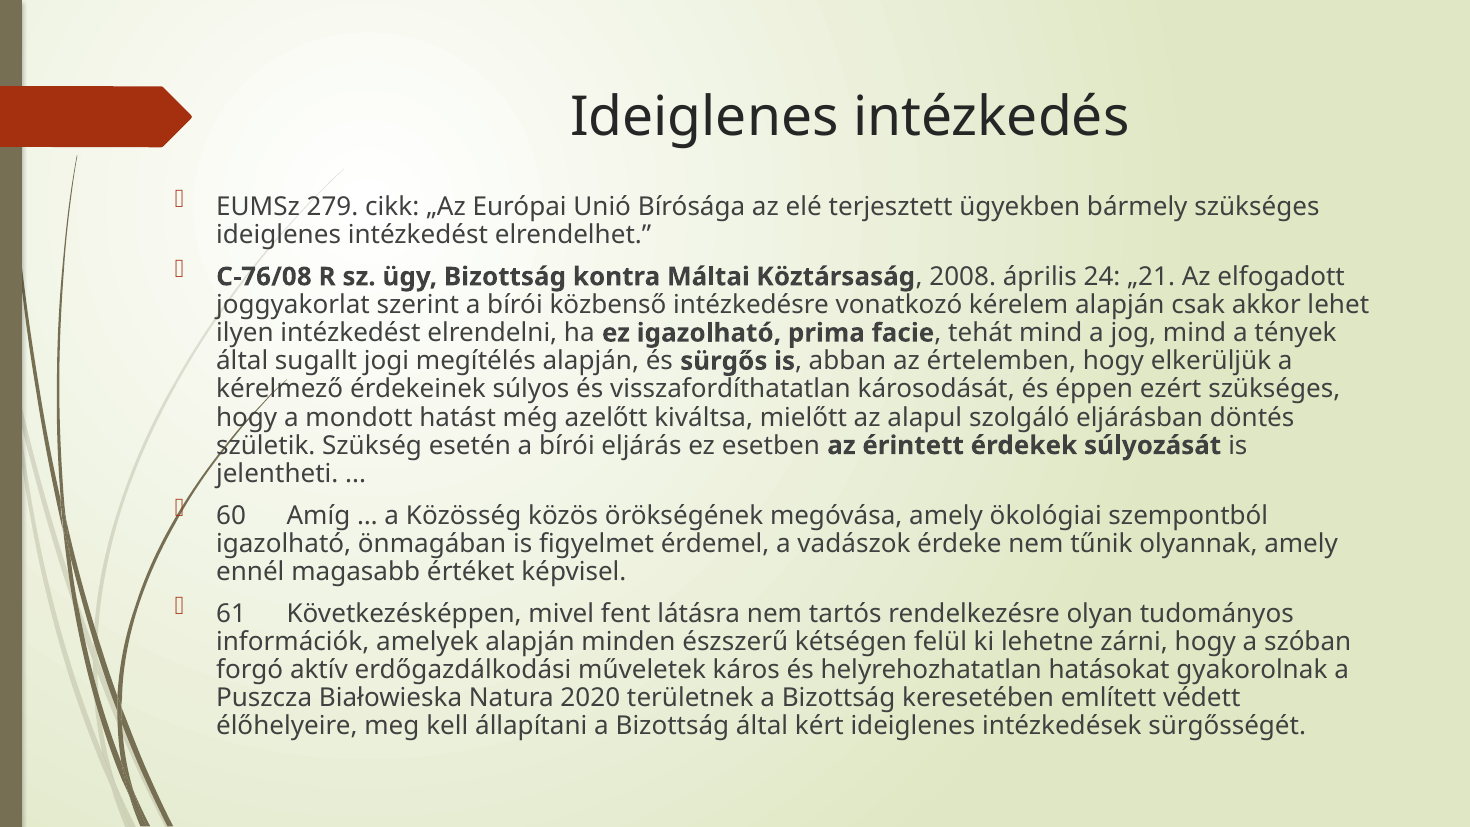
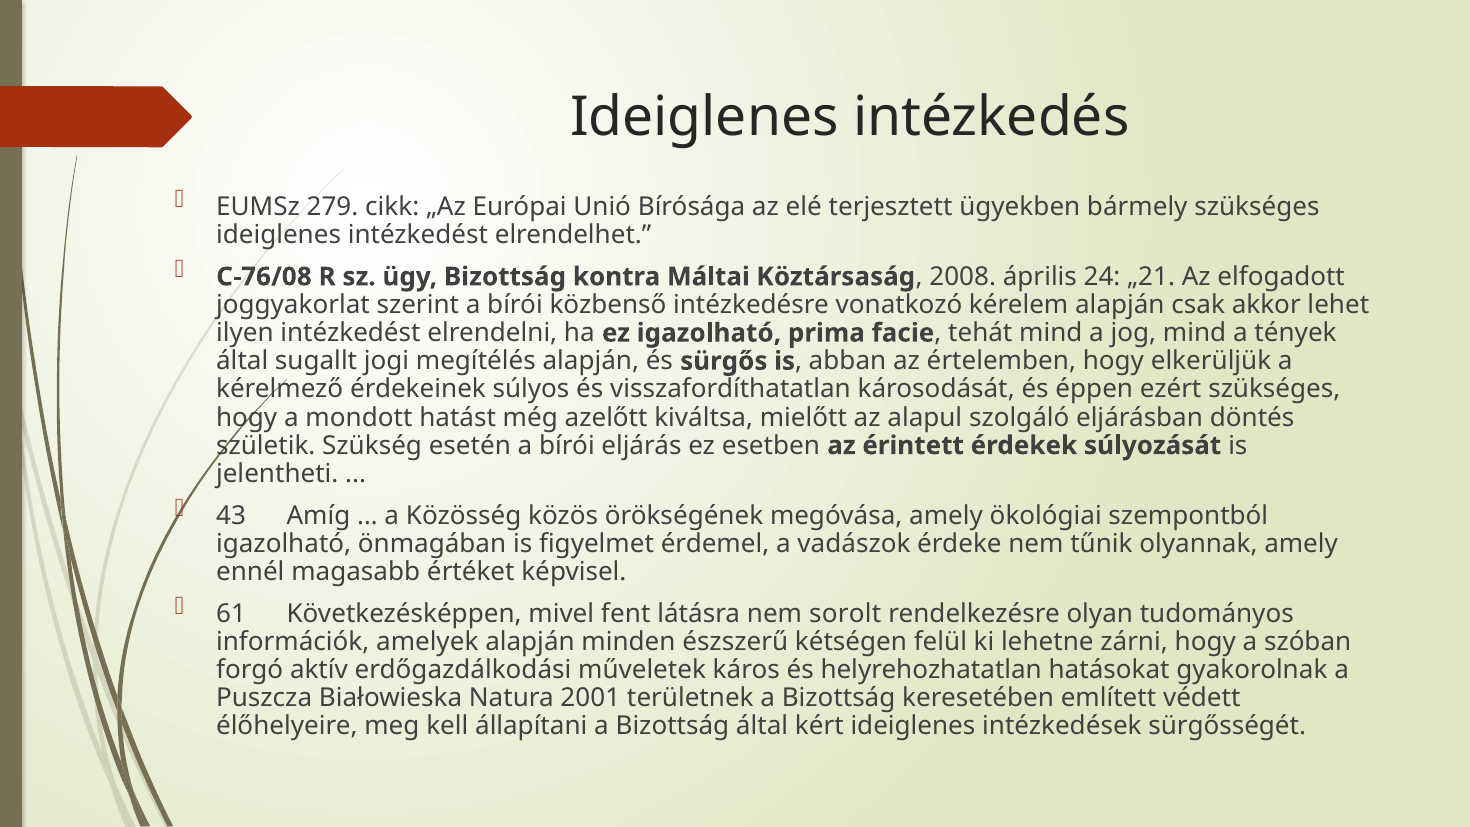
60: 60 -> 43 (231, 515)
tartós: tartós -> sorolt (845, 614)
2020: 2020 -> 2001 (590, 698)
